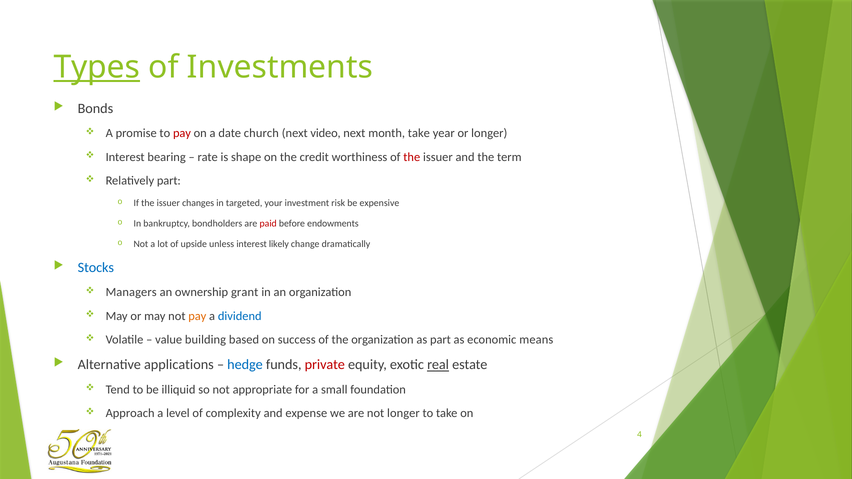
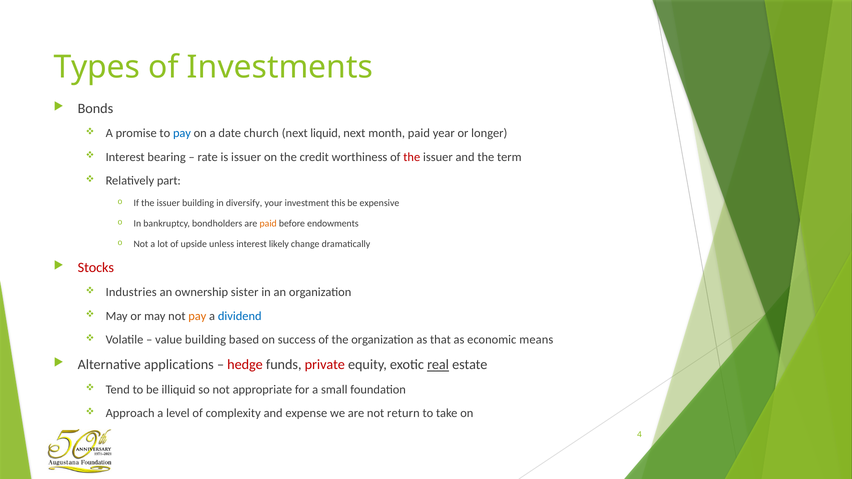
Types underline: present -> none (97, 67)
pay colour: red -> blue (182, 133)
video: video -> liquid (326, 133)
month take: take -> paid (419, 133)
is shape: shape -> issuer (246, 157)
issuer changes: changes -> building (198, 203)
targeted: targeted -> diversify (244, 203)
risk: risk -> this (338, 203)
paid colour: red -> orange (268, 223)
Stocks colour: blue -> red (96, 268)
Managers: Managers -> Industries (131, 292)
grant: grant -> sister (245, 292)
as part: part -> that (440, 340)
hedge colour: blue -> red (245, 365)
not longer: longer -> return (403, 414)
